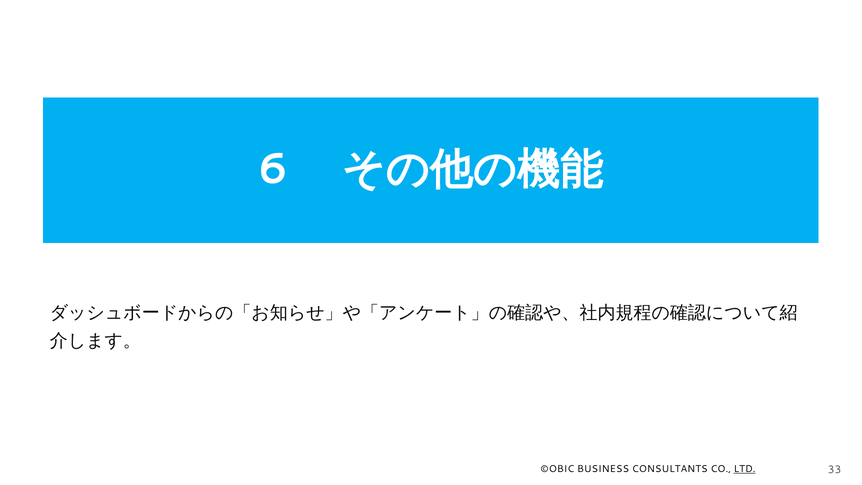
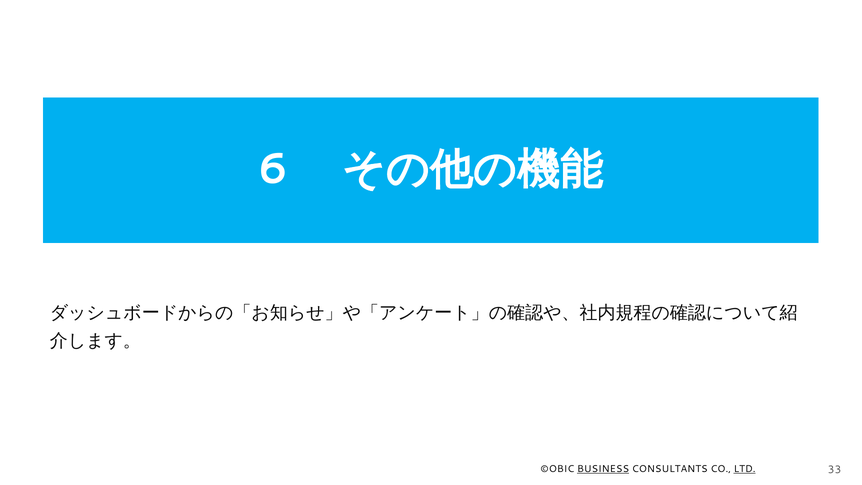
BUSINESS underline: none -> present (603, 469)
